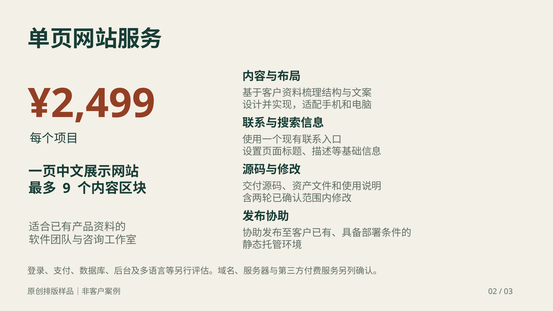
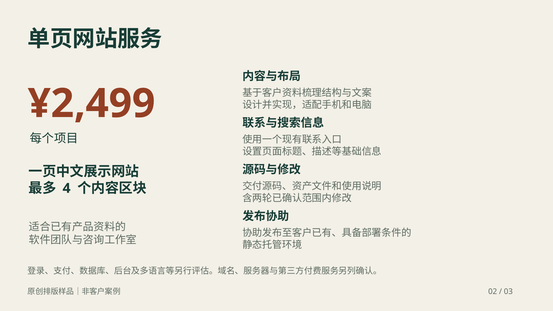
9: 9 -> 4 (67, 188)
